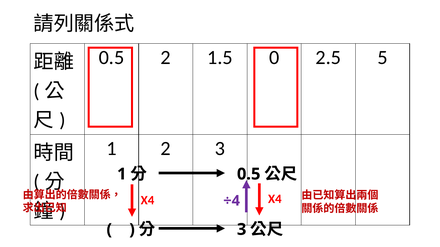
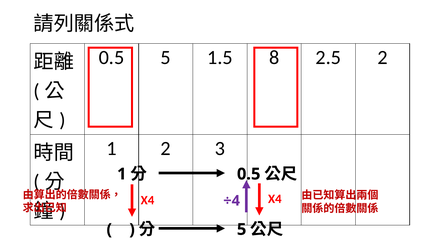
0.5 2: 2 -> 5 (166, 58)
0: 0 -> 8 (274, 58)
2.5 5: 5 -> 2 (383, 58)
3: 3 -> 5 (242, 230)
